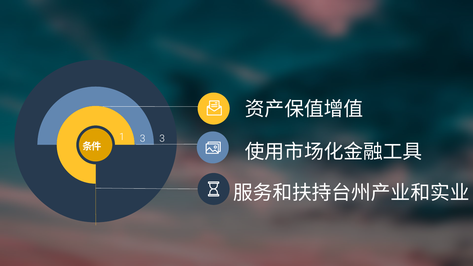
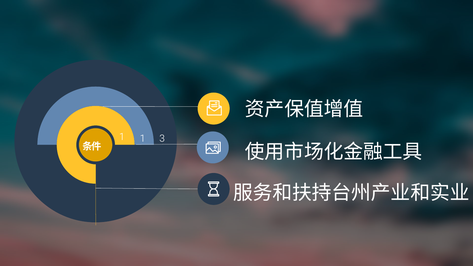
1 3: 3 -> 1 (143, 138)
